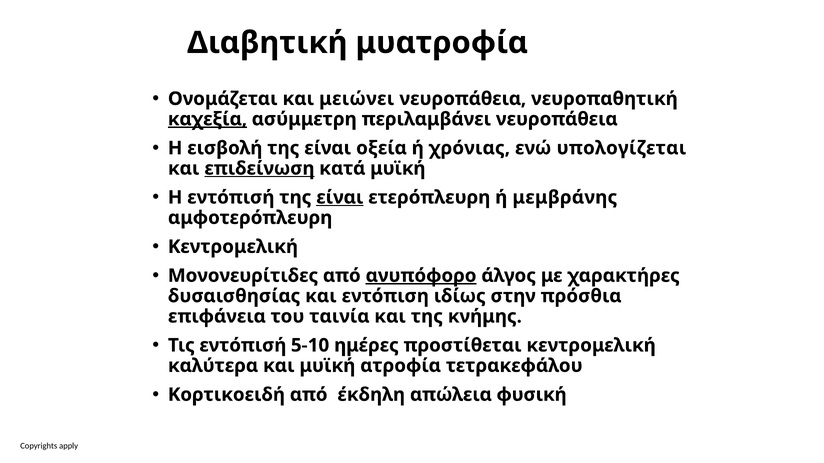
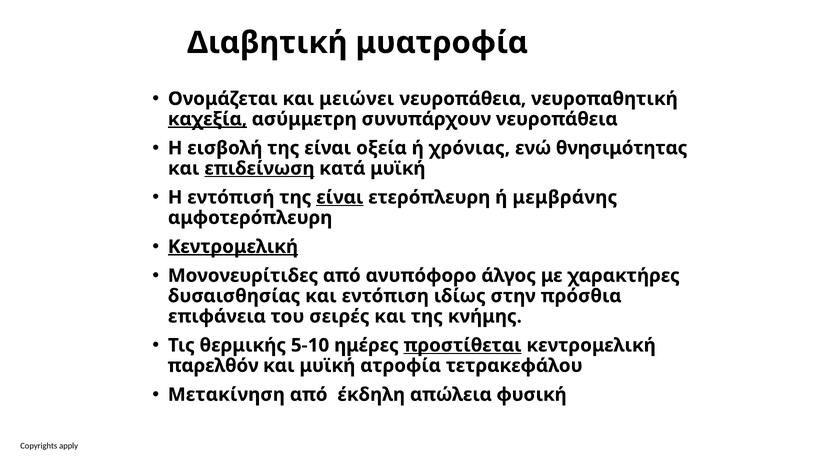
περιλαμβάνει: περιλαμβάνει -> συνυπάρχουν (426, 119)
υπολογίζεται: υπολογίζεται -> θνησιμότητας (622, 148)
Κεντρομελική underline: none -> present (233, 247)
ανυπόφορο underline: present -> none (421, 276)
ταινία: ταινία -> σειρές (339, 317)
Τις εντόπισή: εντόπισή -> θερμικής (243, 346)
προστίθεται underline: none -> present (463, 346)
καλύτερα: καλύτερα -> παρελθόν (213, 366)
Κορτικοειδή: Κορτικοειδή -> Μετακίνηση (226, 395)
